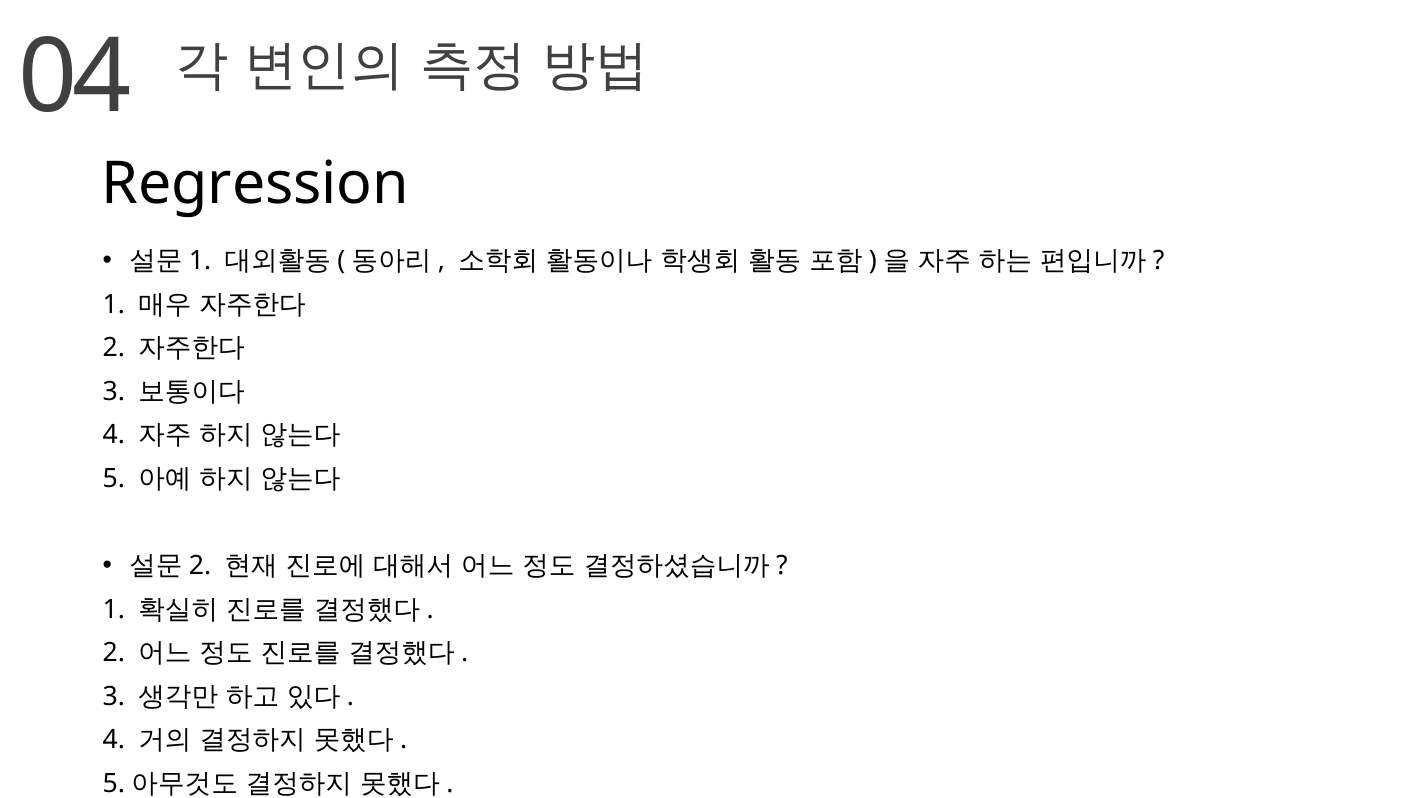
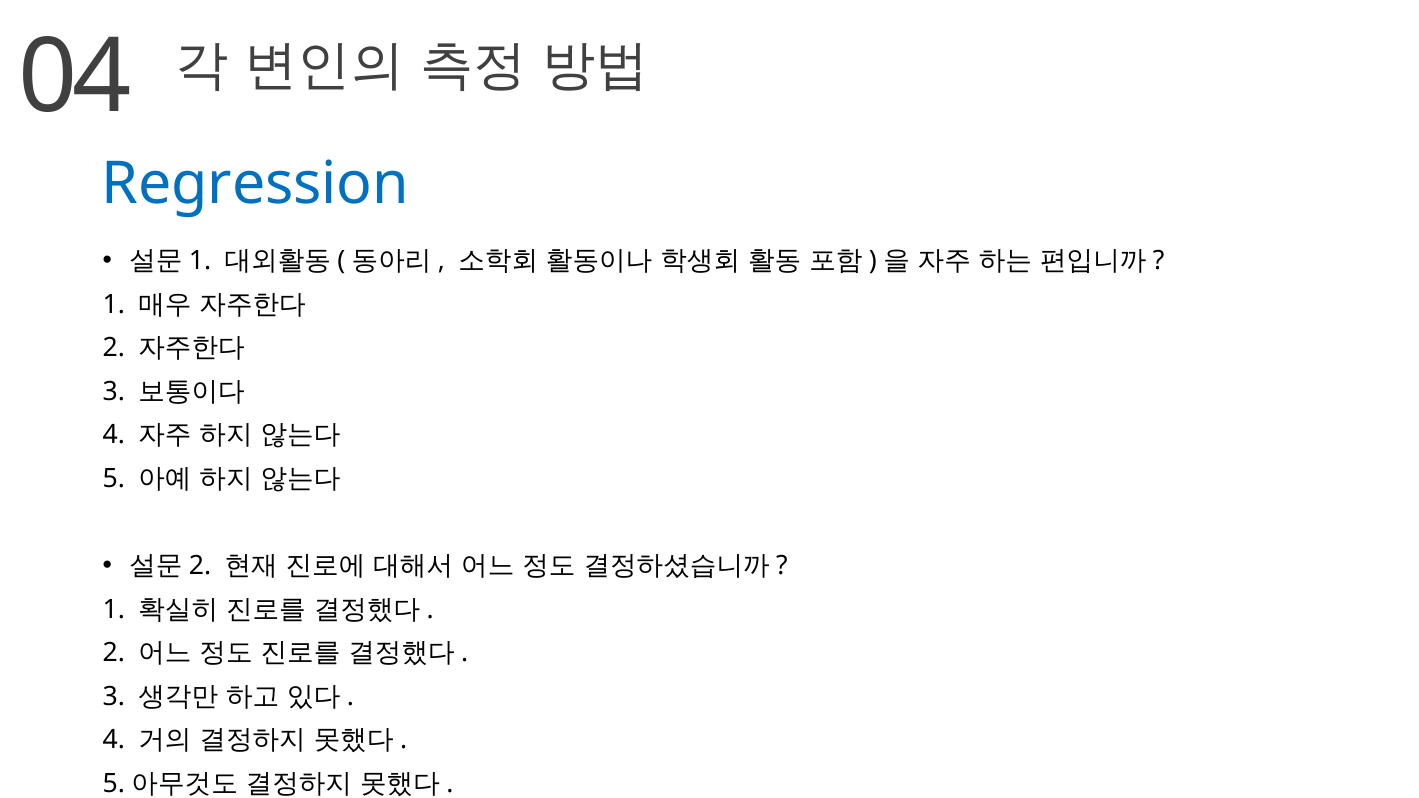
Regression colour: black -> blue (255, 184)
